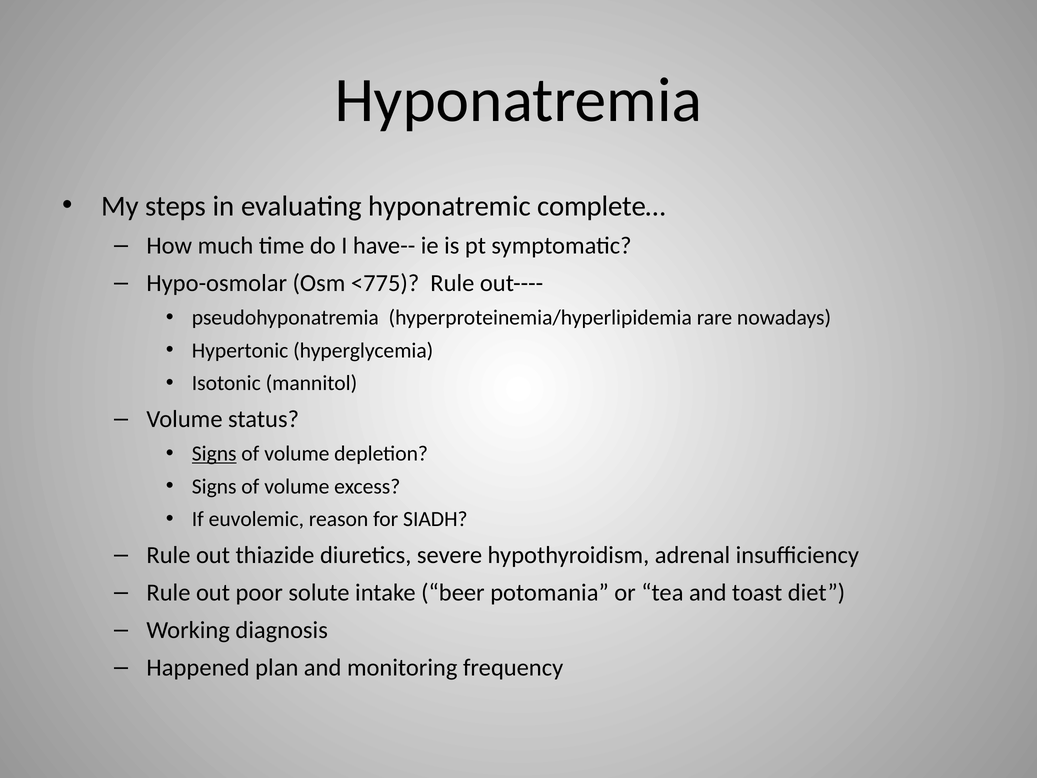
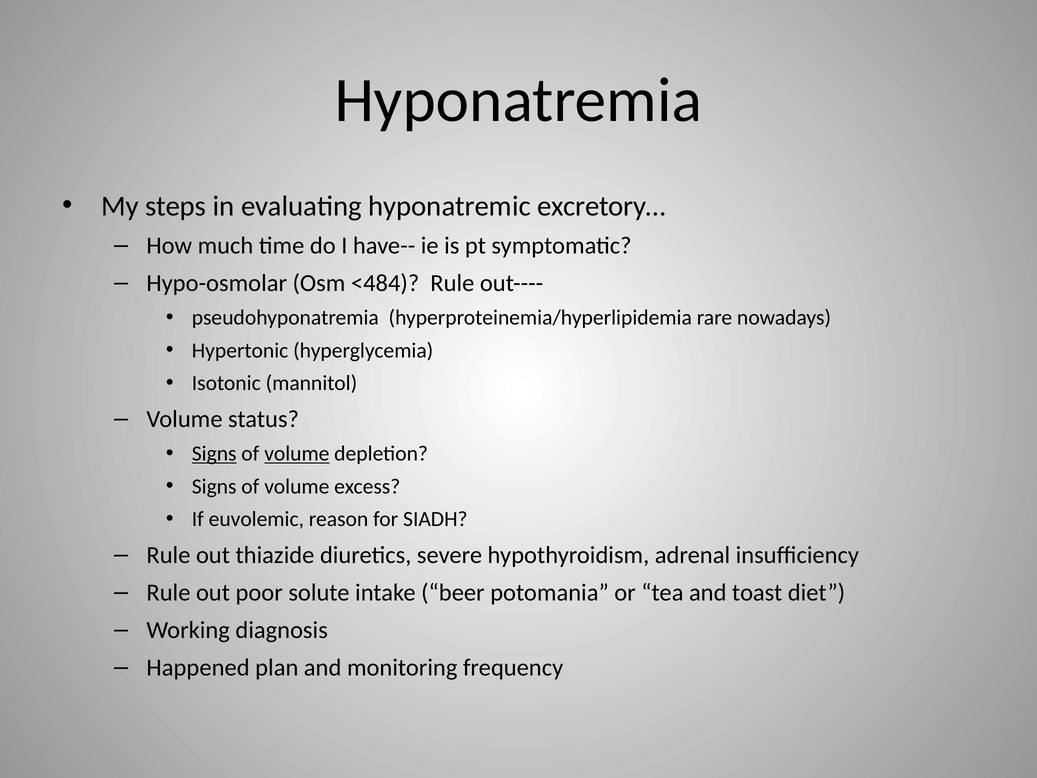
complete…: complete… -> excretory… (602, 206)
<775: <775 -> <484 (385, 283)
volume underline: none -> present (297, 454)
